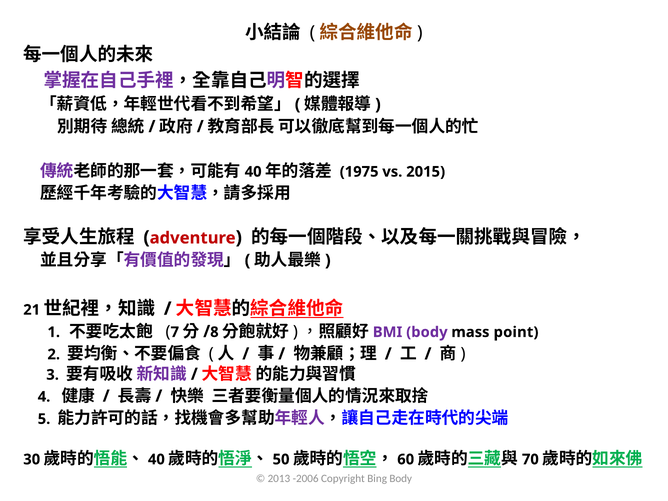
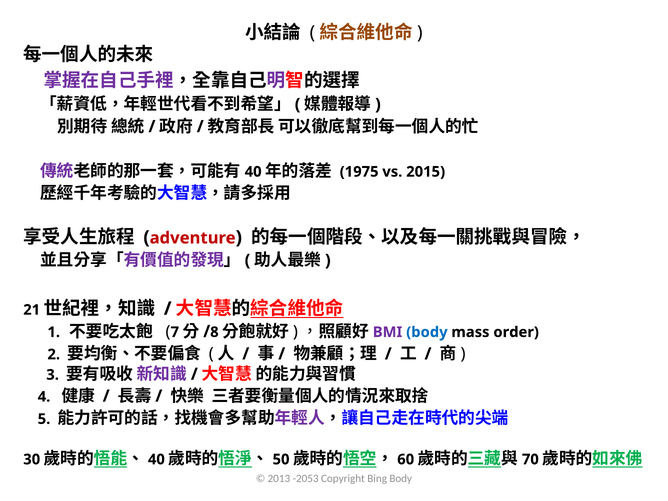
body colour: purple -> blue (427, 332)
point: point -> order (516, 332)
-2006: -2006 -> -2053 (306, 478)
